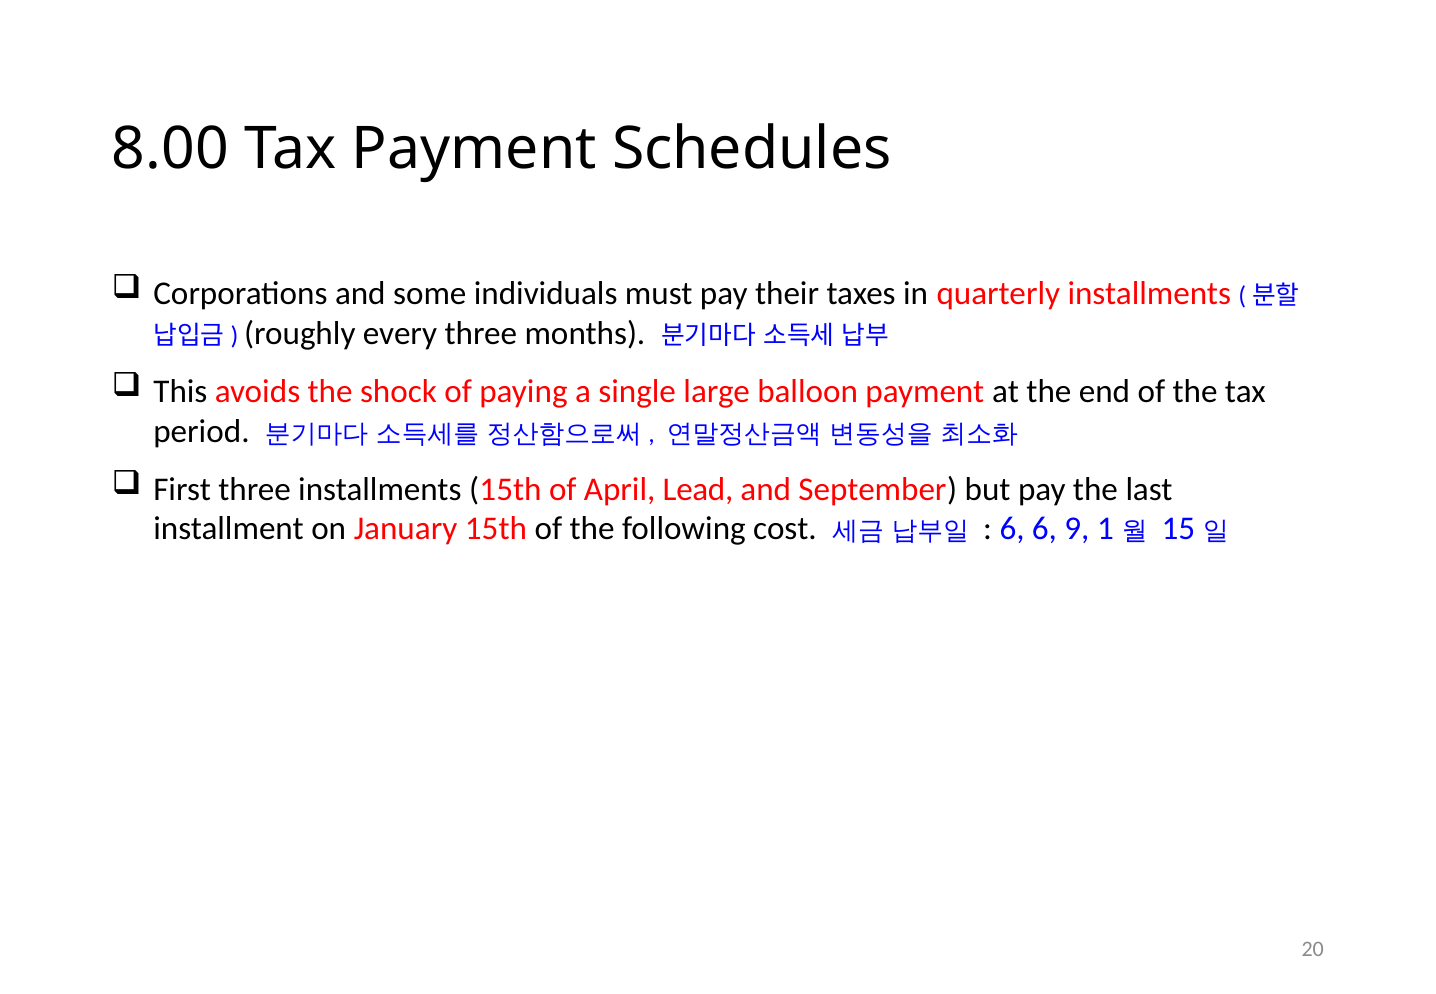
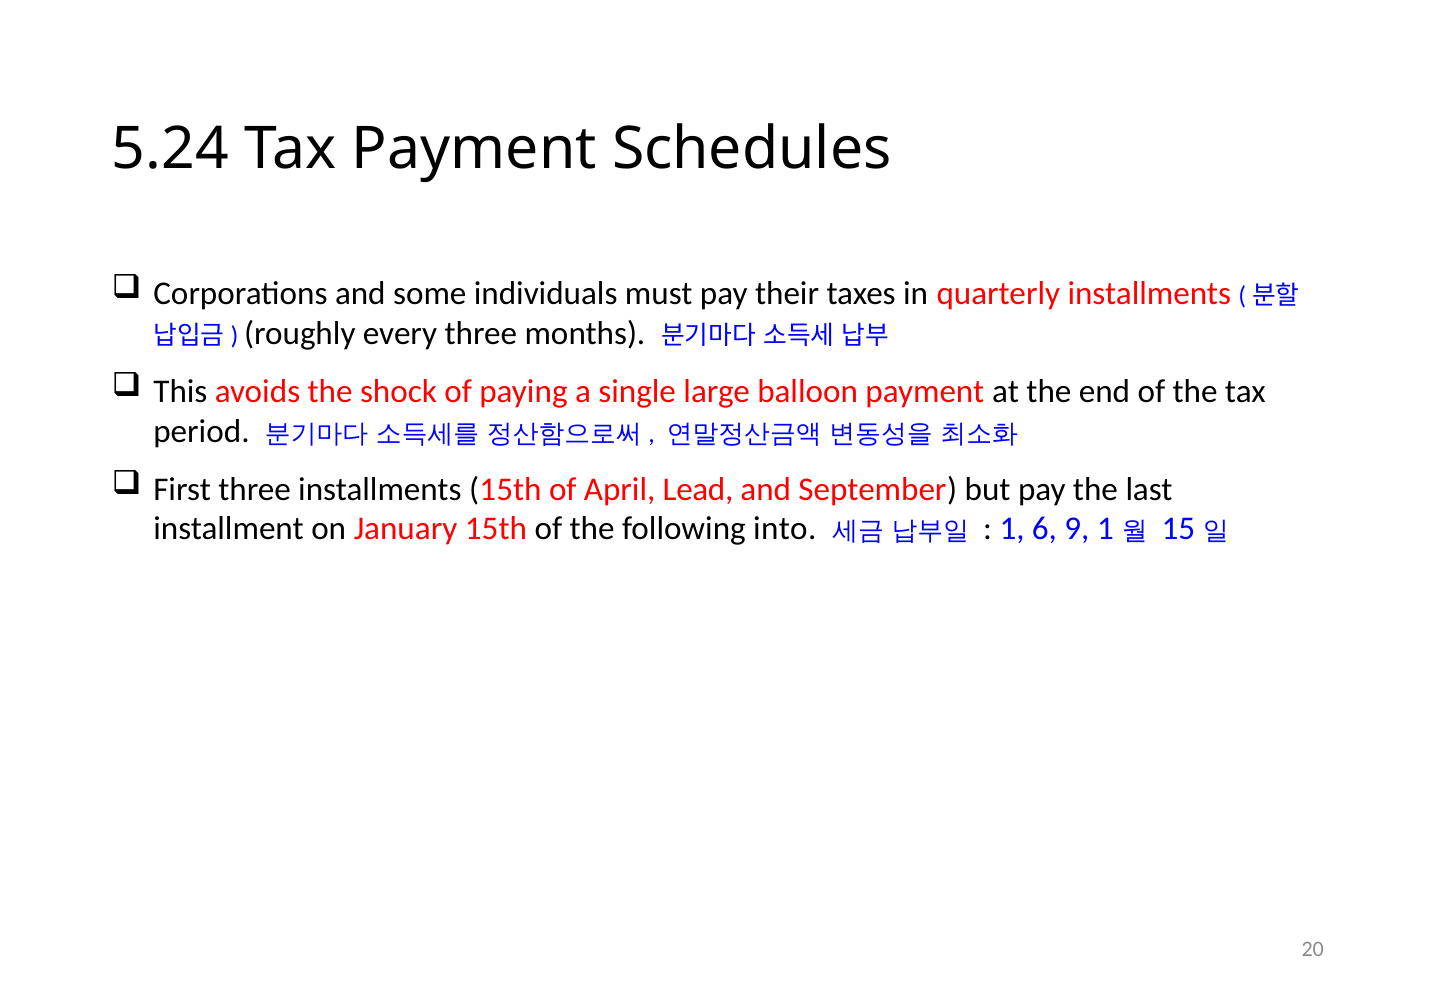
8.00: 8.00 -> 5.24 (170, 149)
cost: cost -> into (785, 529)
6: 6 -> 1 (1012, 529)
